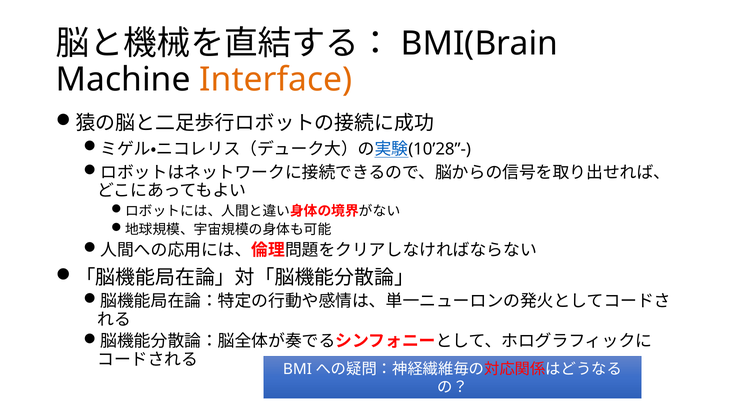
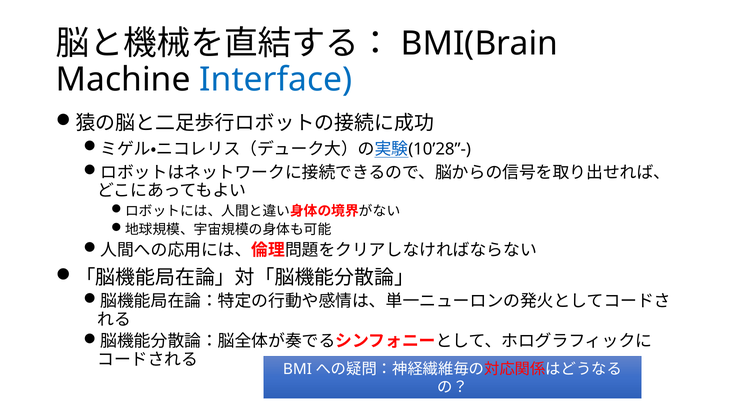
Interface colour: orange -> blue (276, 80)
